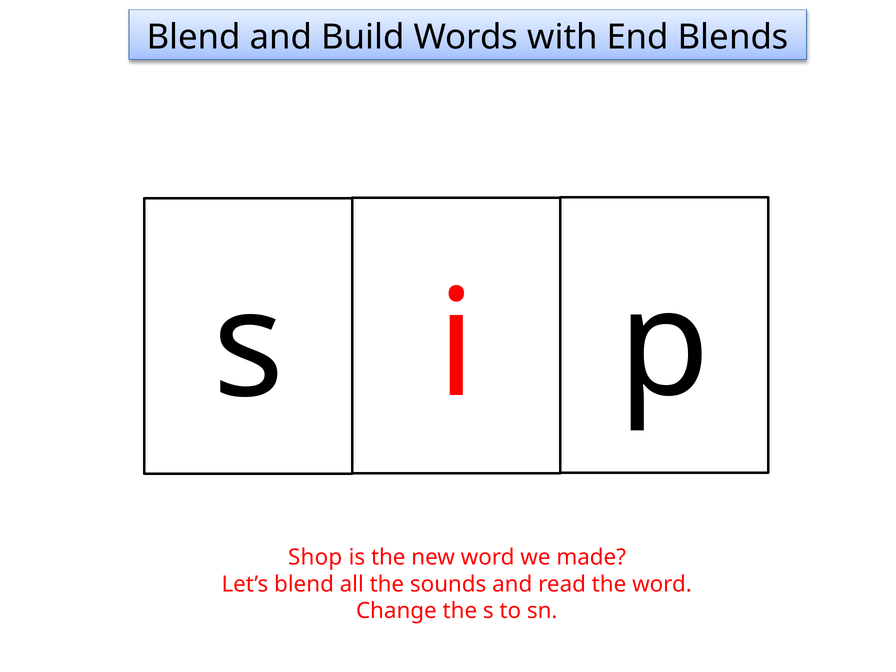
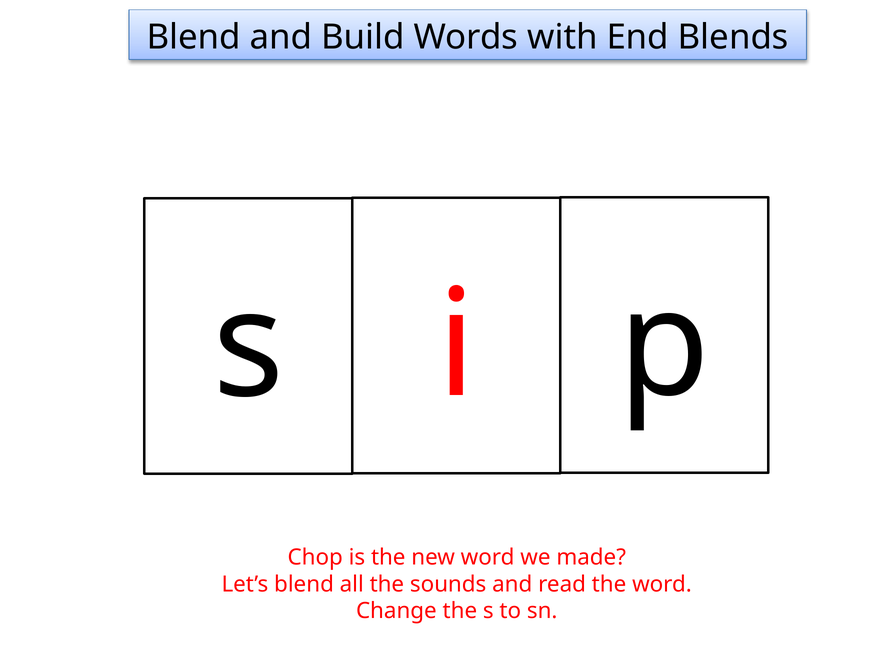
Shop: Shop -> Chop (315, 557)
